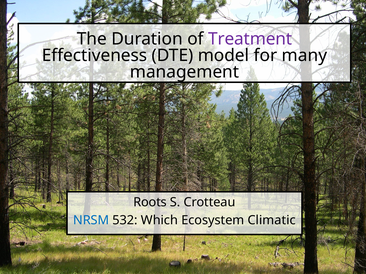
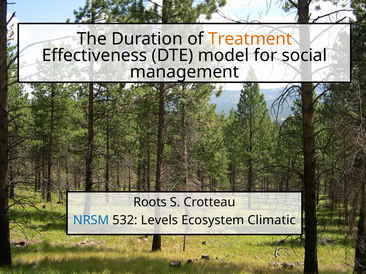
Treatment colour: purple -> orange (250, 39)
many: many -> social (304, 56)
Which: Which -> Levels (159, 221)
